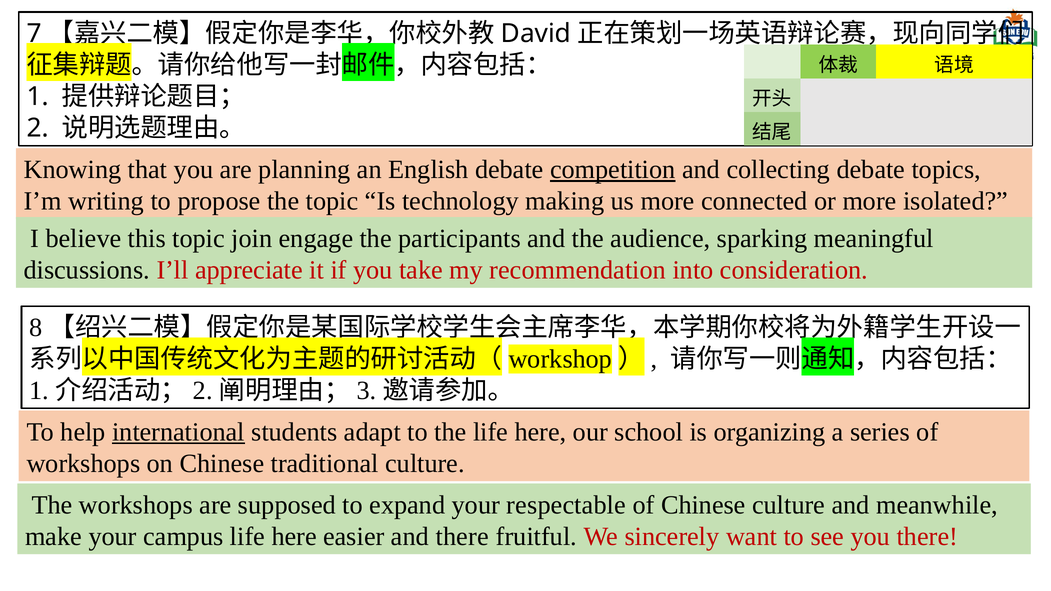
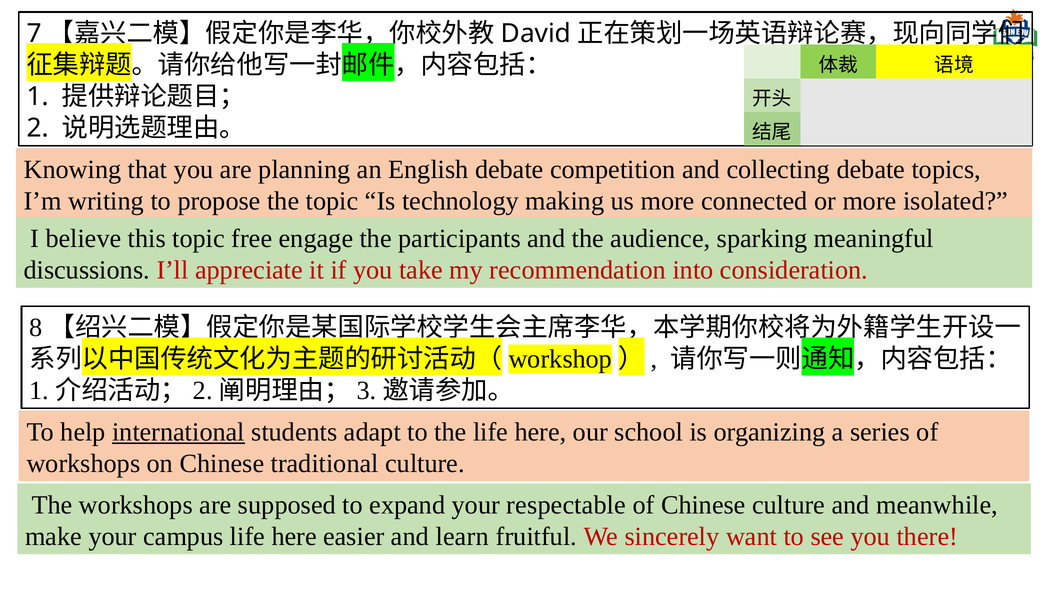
competition underline: present -> none (613, 170)
join: join -> free (252, 239)
and there: there -> learn (462, 537)
